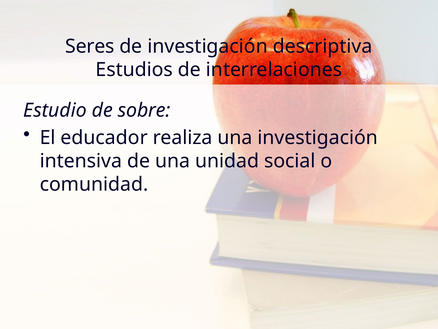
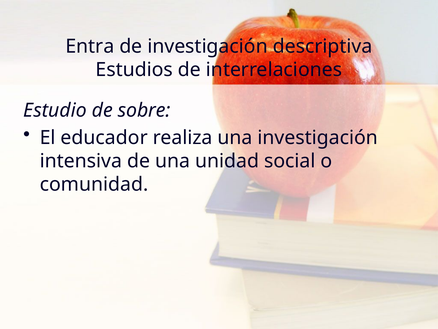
Seres: Seres -> Entra (90, 46)
